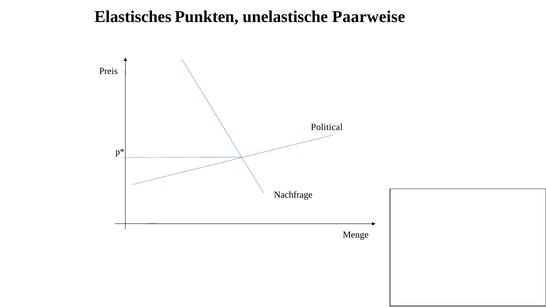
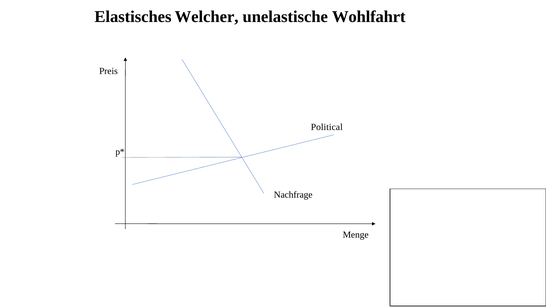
Punkten: Punkten -> Welcher (207, 17)
Paarweise: Paarweise -> Wohlfahrt (369, 17)
